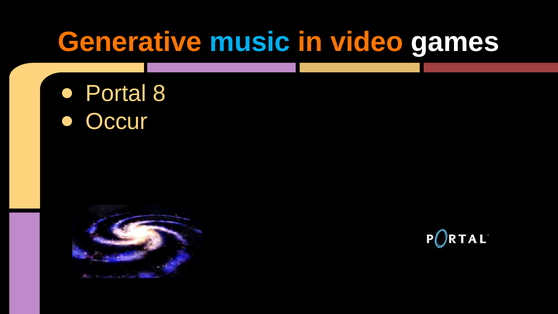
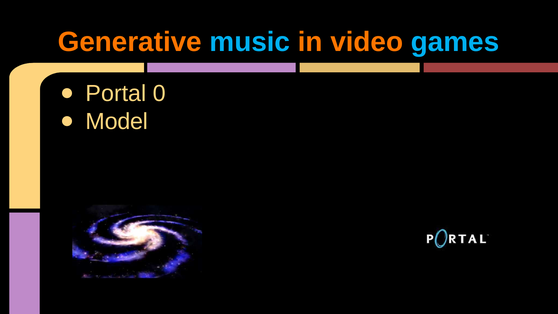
games colour: white -> light blue (455, 42)
8: 8 -> 0 (159, 93)
Occur: Occur -> Model (117, 121)
